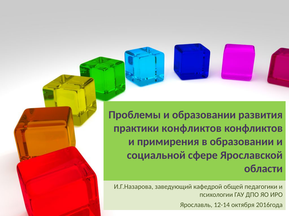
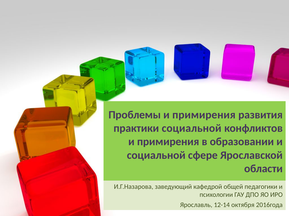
Проблемы и образовании: образовании -> примирения (204, 115)
практики конфликтов: конфликтов -> социальной (192, 129)
